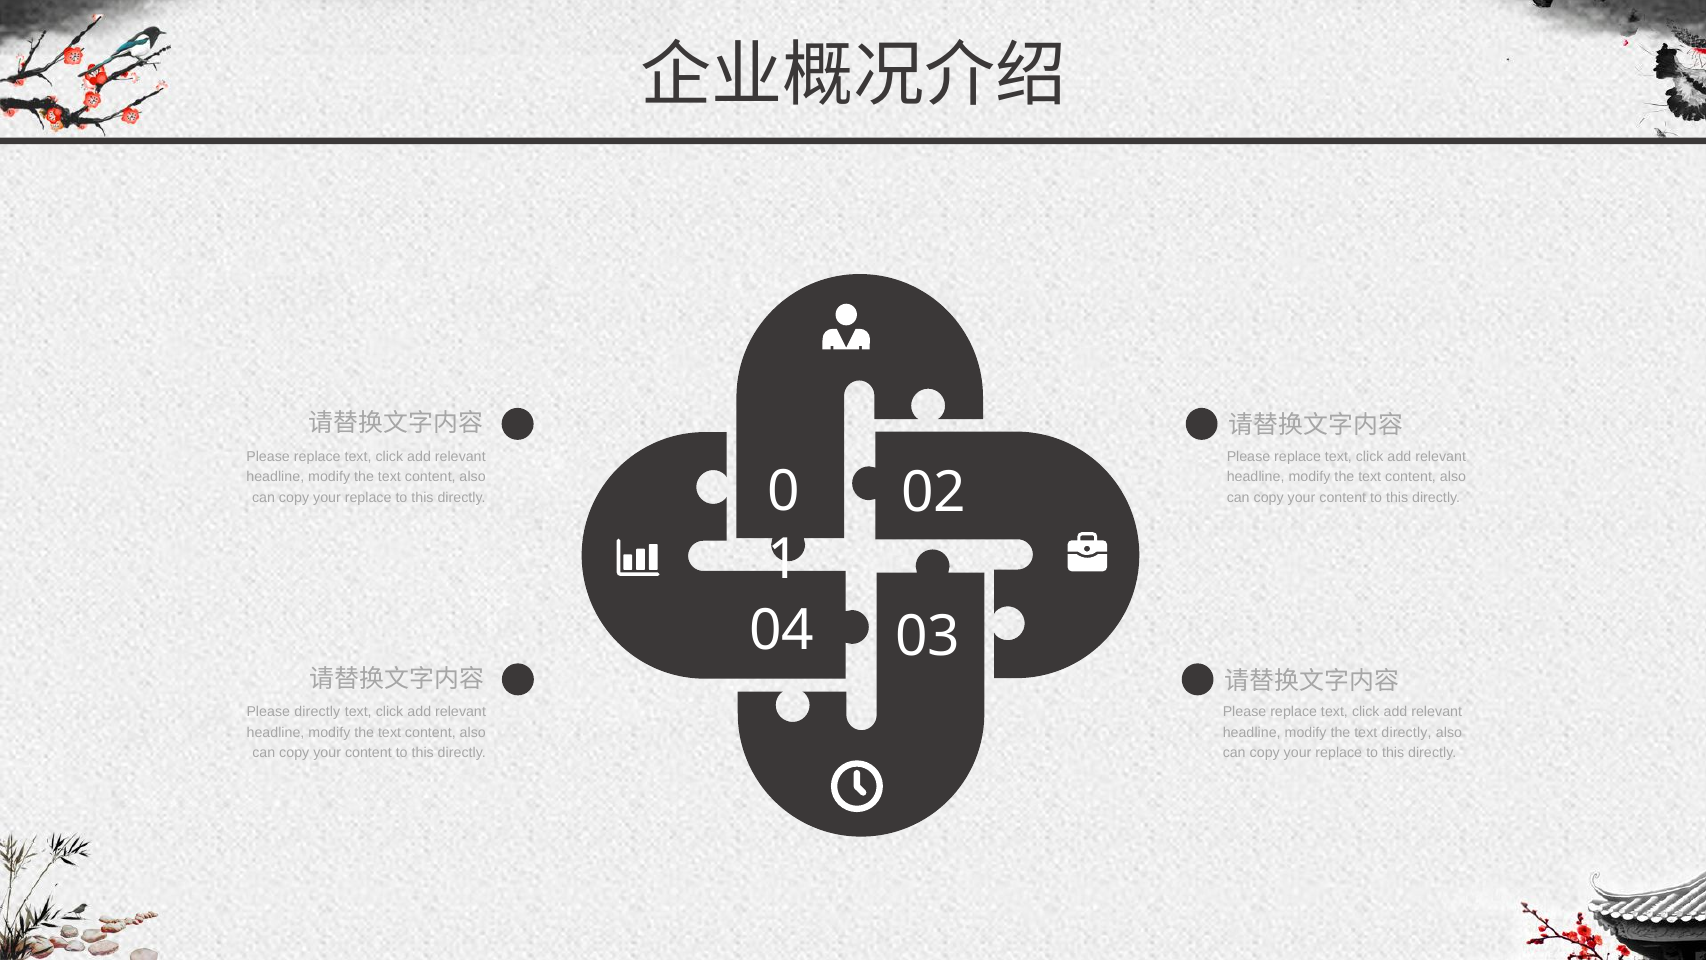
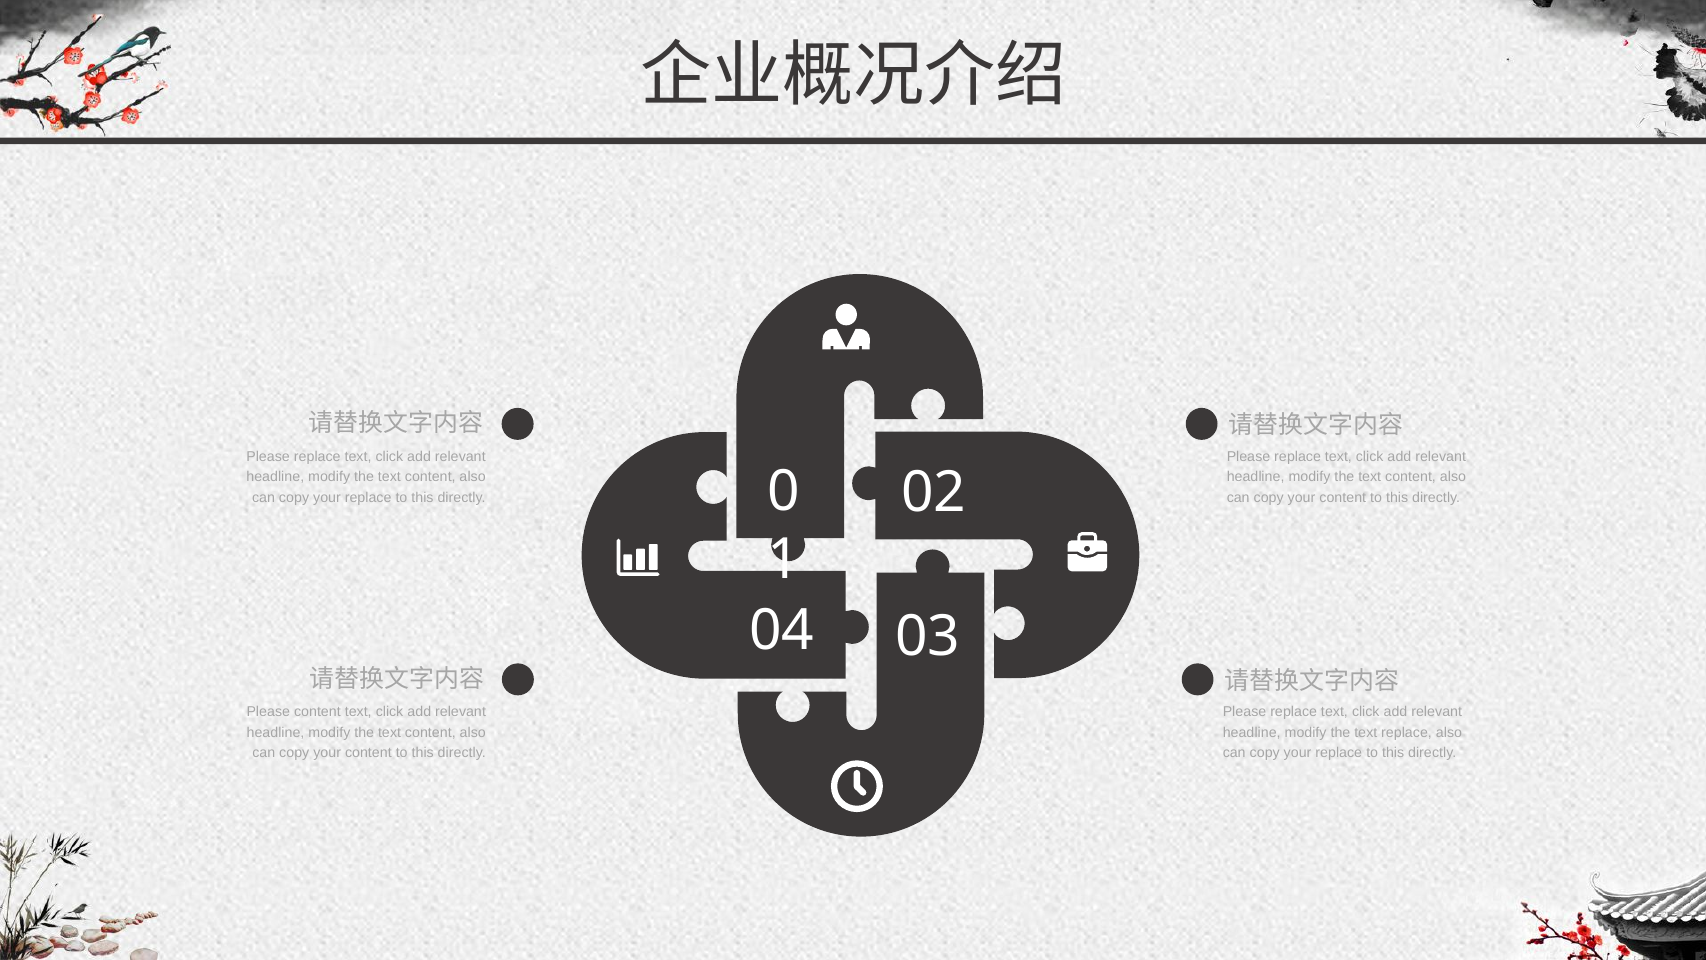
Please directly: directly -> content (317, 712)
text directly: directly -> replace (1407, 733)
